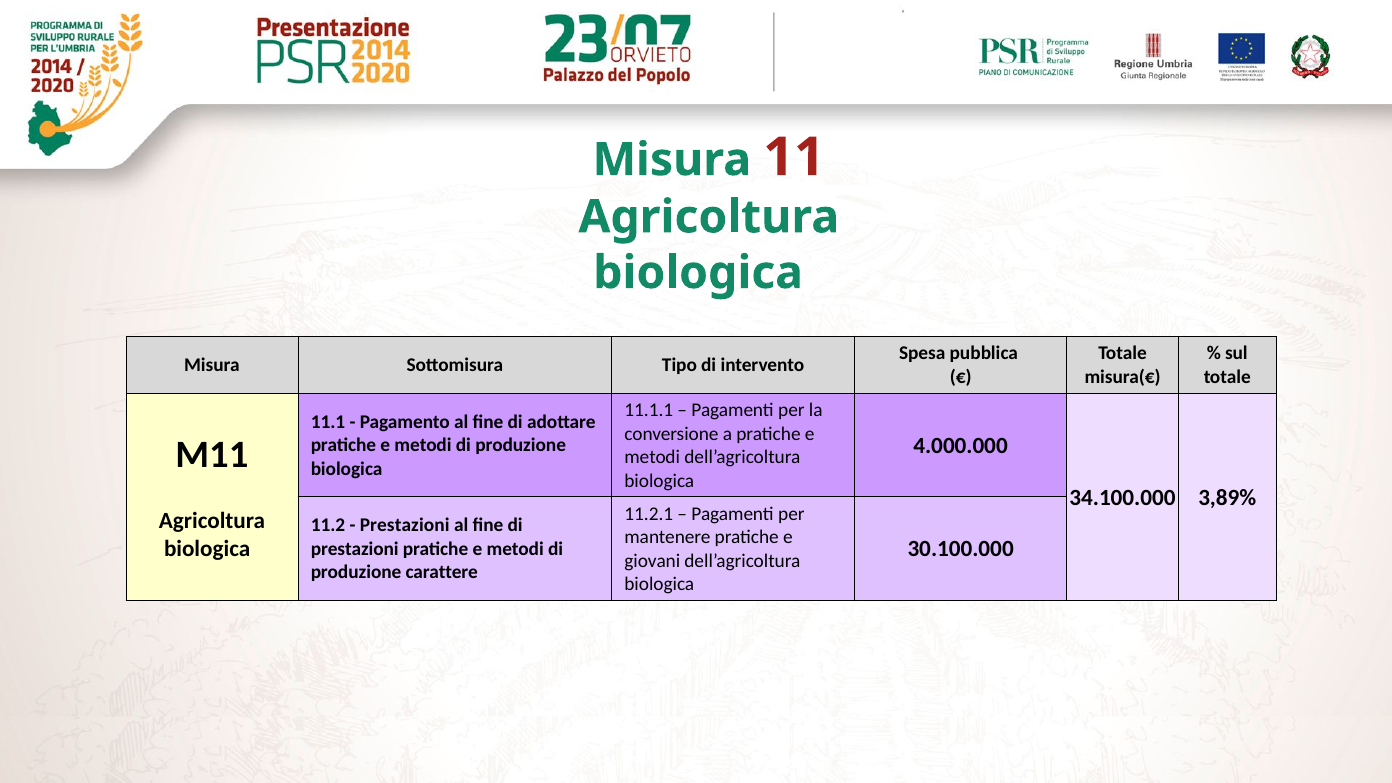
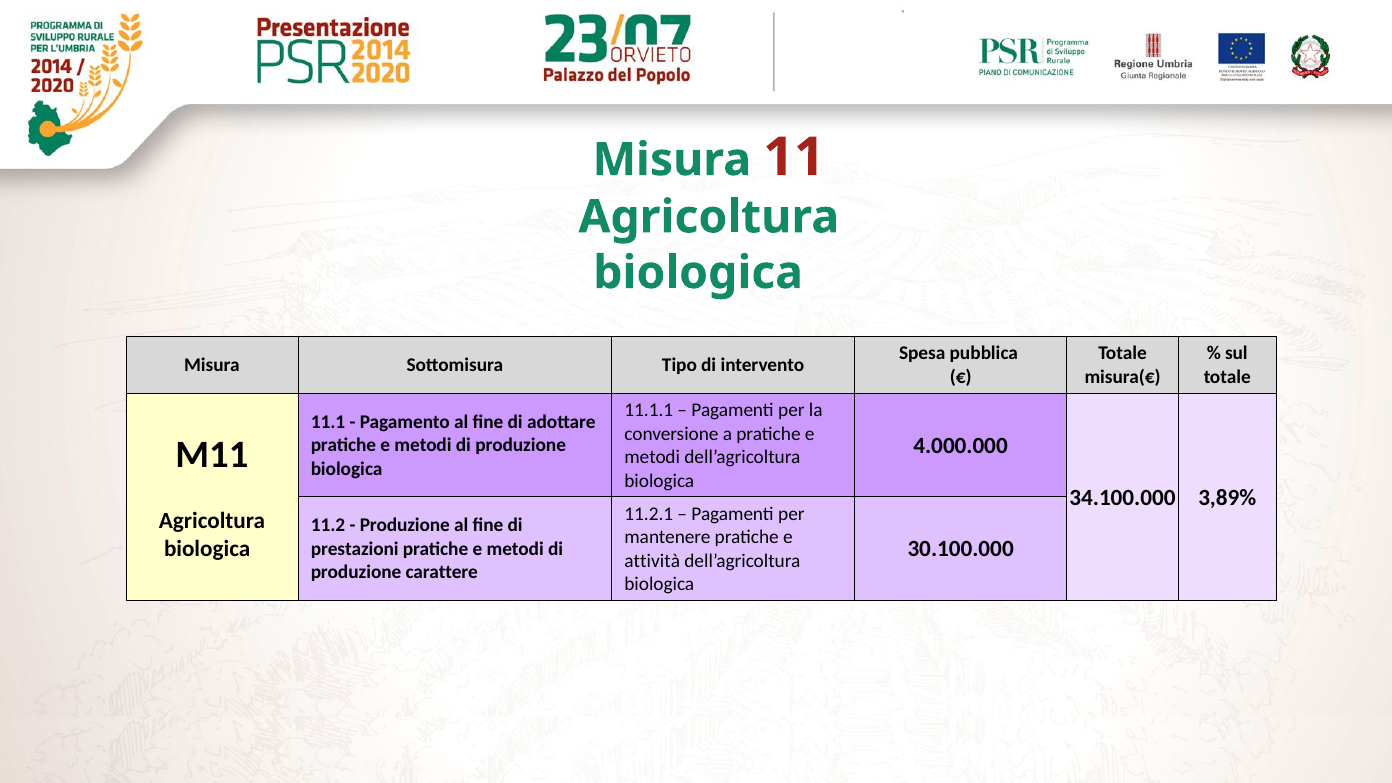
Prestazioni: Prestazioni -> Produzione (405, 525)
giovani: giovani -> attività (652, 561)
